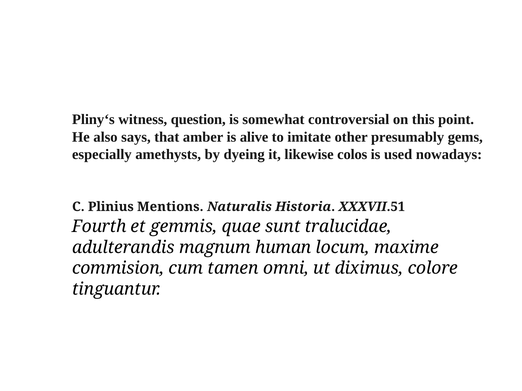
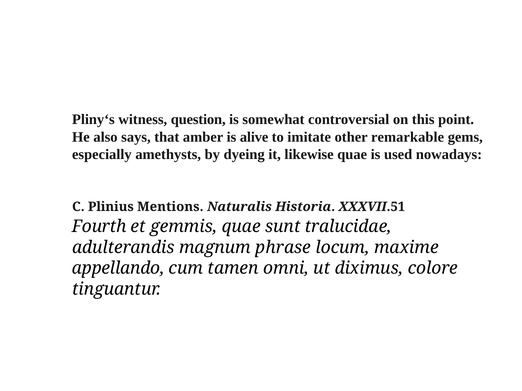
presumably: presumably -> remarkable (408, 137)
likewise colos: colos -> quae (352, 155)
human: human -> phrase (283, 248)
commision: commision -> appellando (118, 268)
